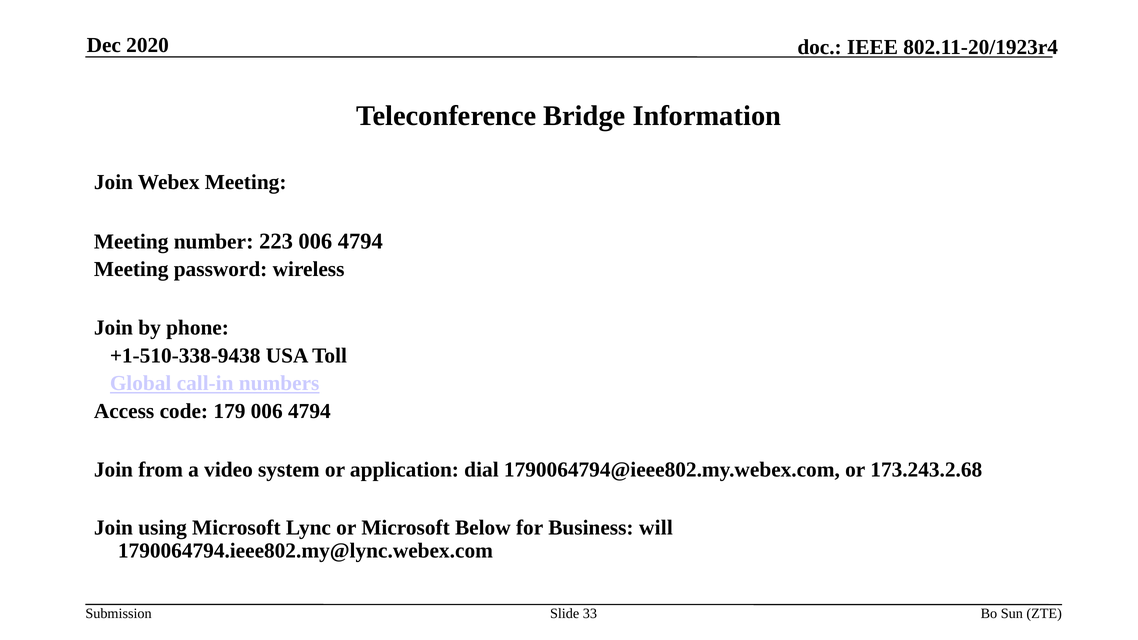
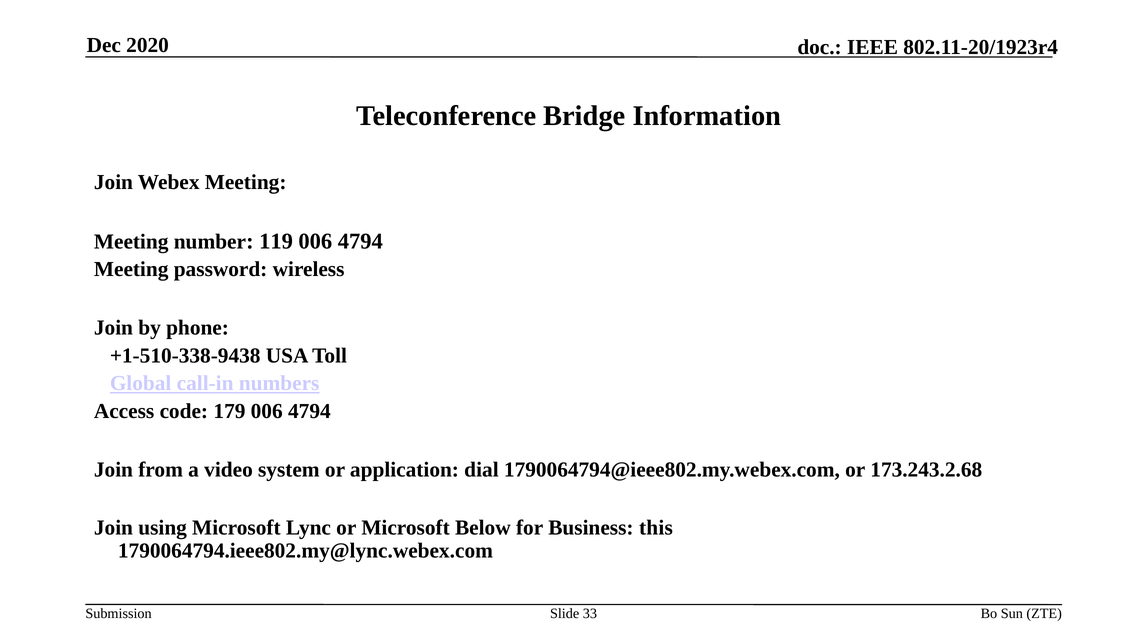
223: 223 -> 119 (276, 241)
will: will -> this (656, 528)
